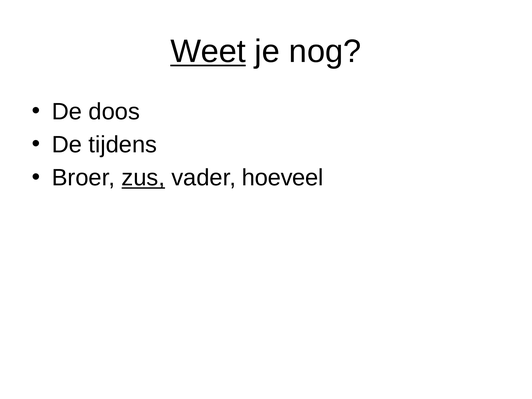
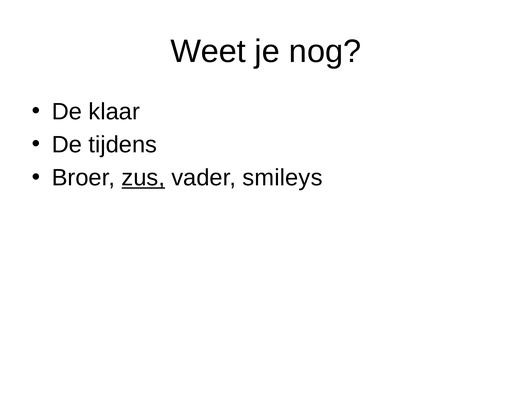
Weet underline: present -> none (208, 51)
doos: doos -> klaar (114, 112)
hoeveel: hoeveel -> smileys (282, 178)
